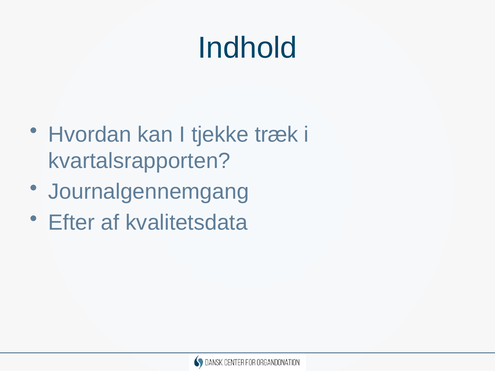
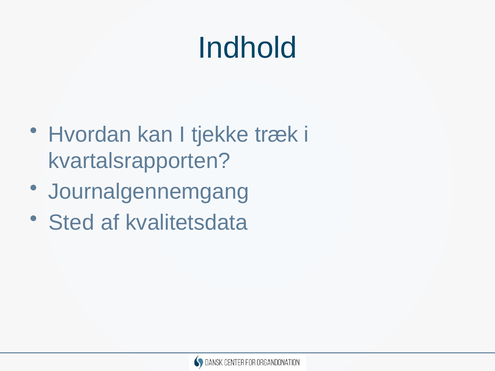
Efter: Efter -> Sted (71, 223)
